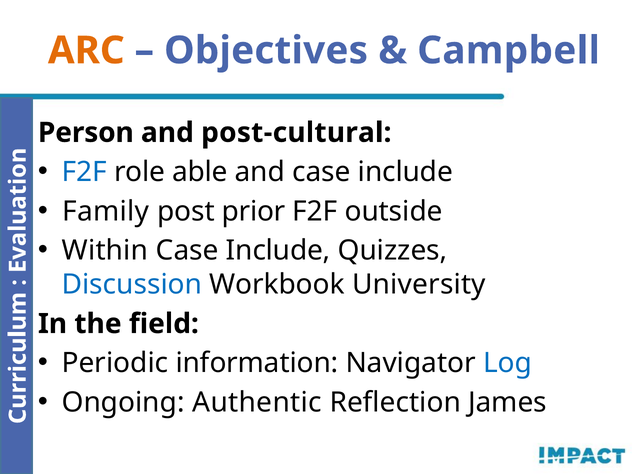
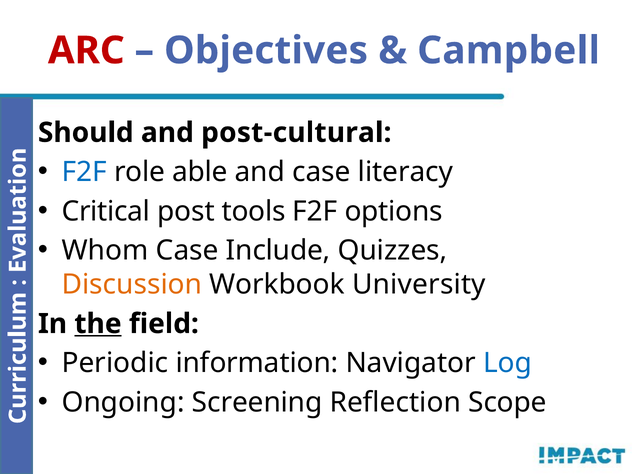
ARC colour: orange -> red (86, 51)
Person: Person -> Should (86, 133)
and case include: include -> literacy (405, 172)
Family: Family -> Critical (106, 211)
prior: prior -> tools (254, 211)
outside: outside -> options (394, 211)
Within: Within -> Whom (105, 251)
Discussion colour: blue -> orange (132, 284)
the underline: none -> present (98, 324)
Authentic: Authentic -> Screening (257, 403)
James: James -> Scope (507, 403)
